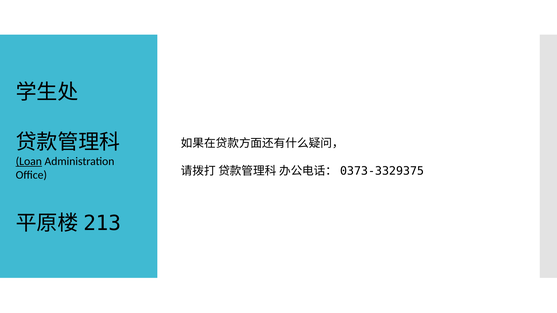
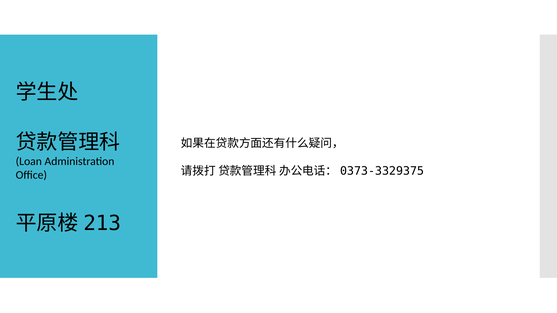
Loan underline: present -> none (29, 161)
